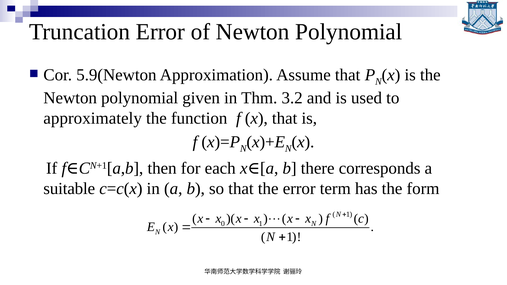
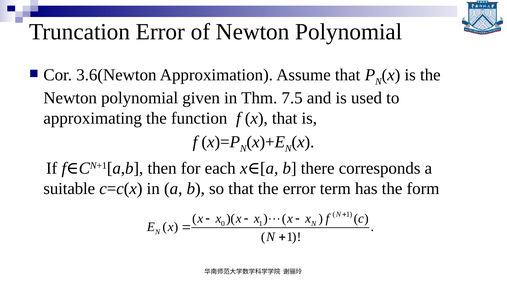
5.9(Newton: 5.9(Newton -> 3.6(Newton (116, 75)
3.2: 3.2 -> 7.5 (292, 98)
approximately: approximately -> approximating (93, 118)
